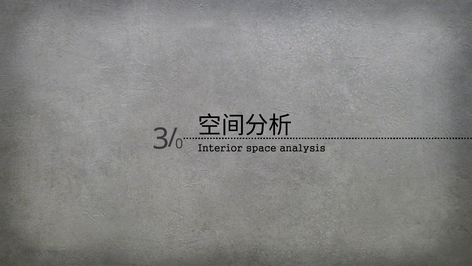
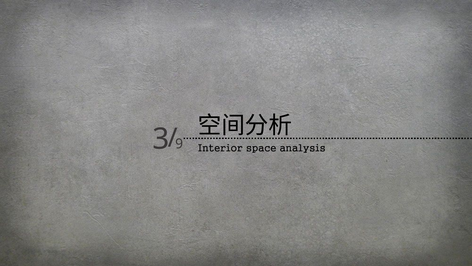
0: 0 -> 9 (179, 144)
